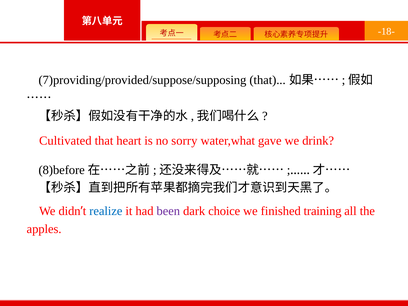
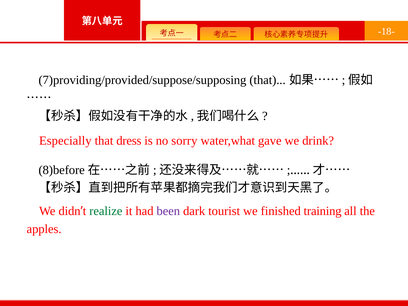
Cultivated: Cultivated -> Especially (65, 141)
heart: heart -> dress (129, 141)
realize colour: blue -> green (106, 211)
choice: choice -> tourist (224, 211)
